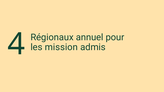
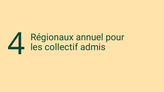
mission: mission -> collectif (61, 47)
